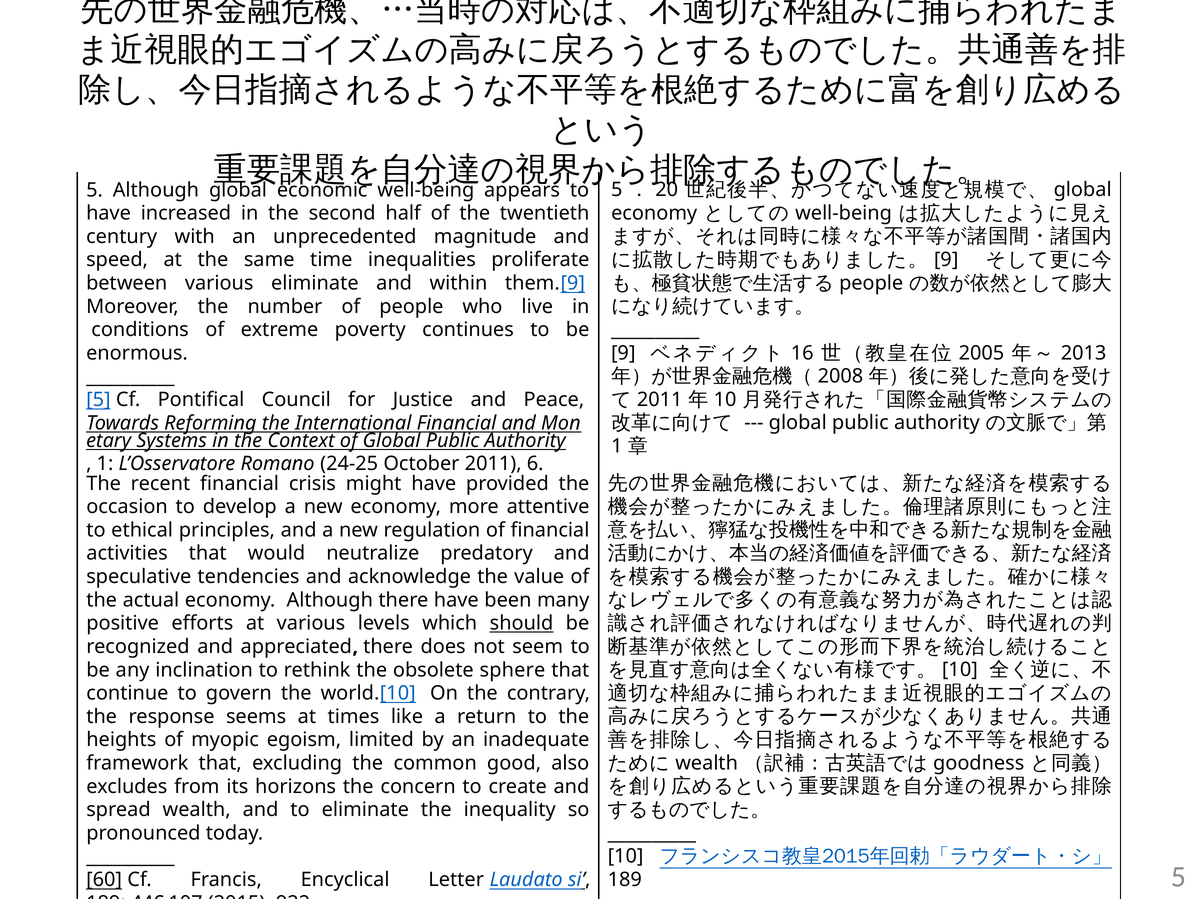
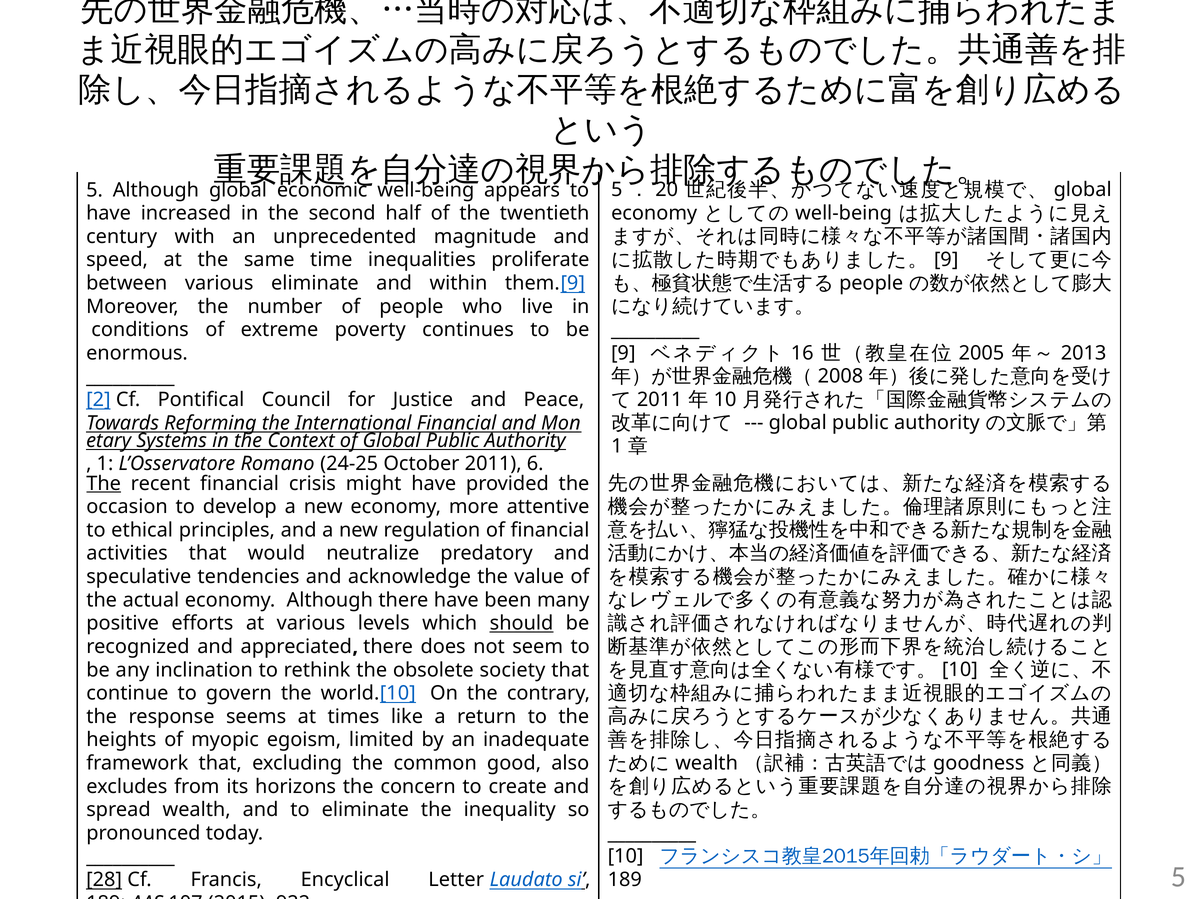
5: 5 -> 2 (98, 400)
The underline: none -> present (104, 483)
sphere: sphere -> society (512, 670)
60: 60 -> 28 (104, 879)
